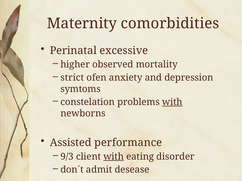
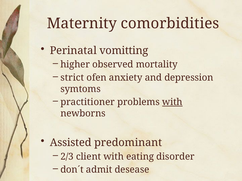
excessive: excessive -> vomitting (124, 51)
constelation: constelation -> practitioner (88, 102)
performance: performance -> predominant (128, 143)
9/3: 9/3 -> 2/3 (67, 157)
with underline: present -> none (114, 157)
